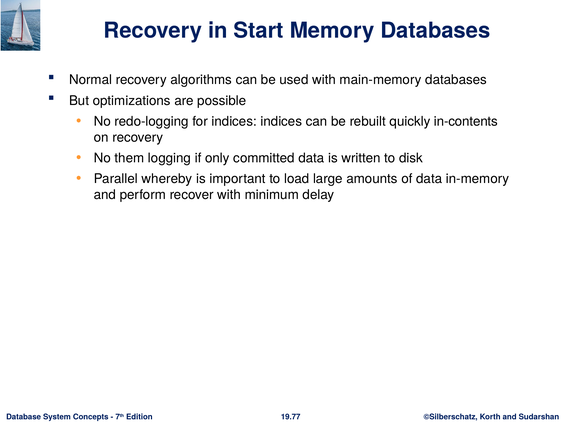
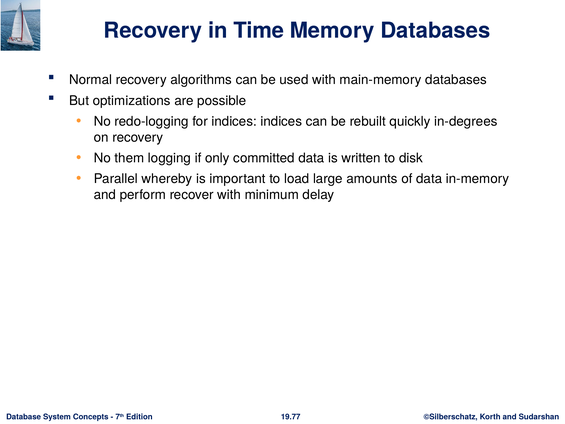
Start: Start -> Time (259, 30)
in-contents: in-contents -> in-degrees (466, 121)
